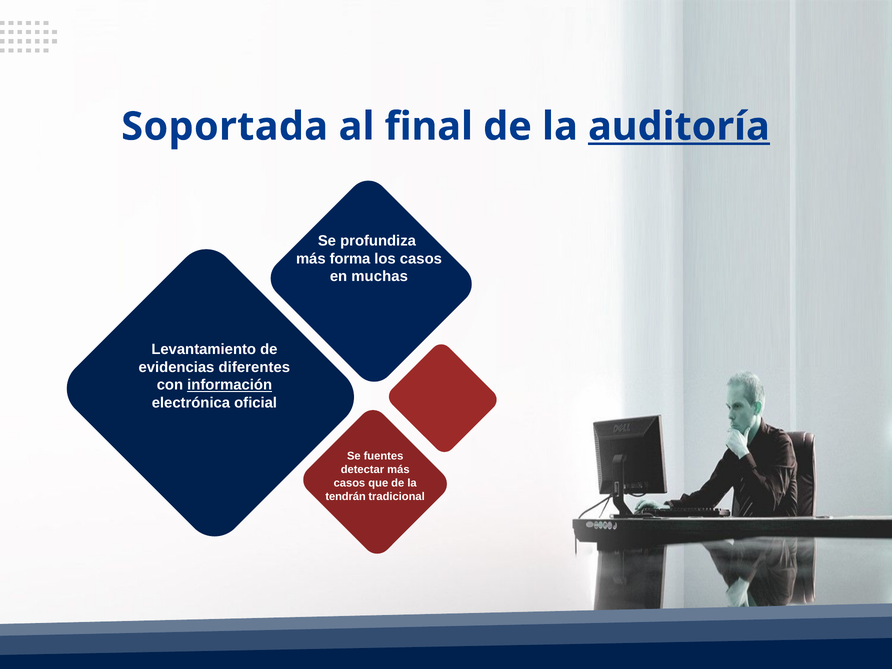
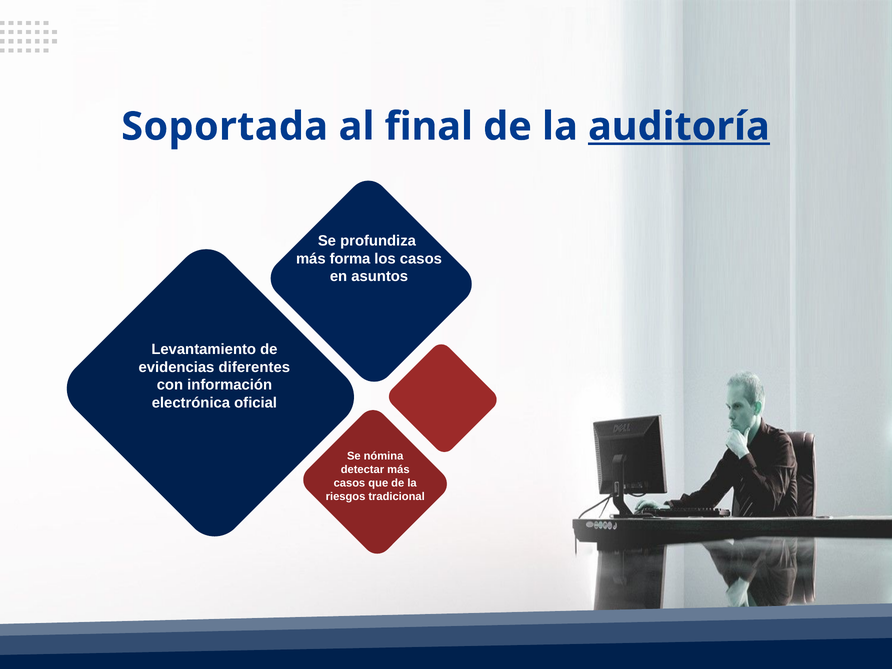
muchas: muchas -> asuntos (380, 277)
información underline: present -> none (230, 385)
fuentes: fuentes -> nómina (383, 456)
tendrán: tendrán -> riesgos (346, 496)
